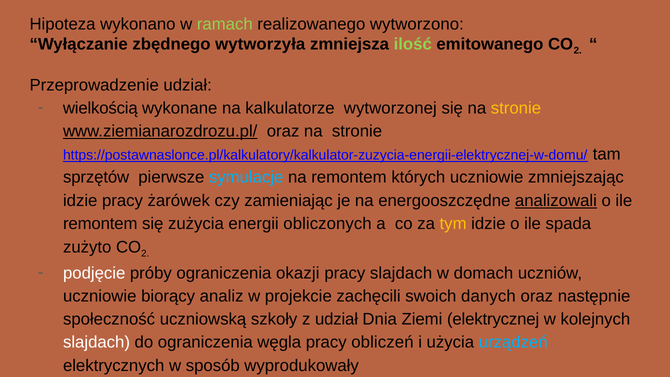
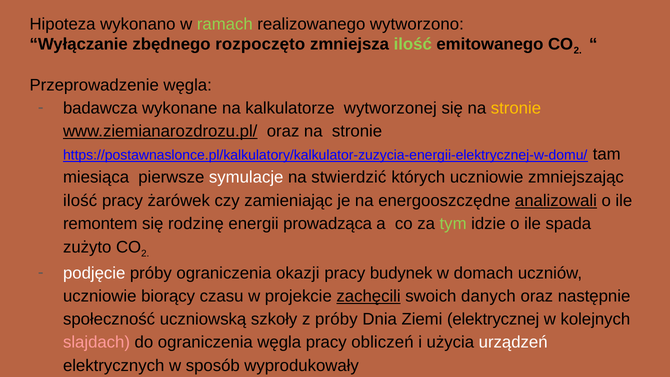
wytworzyła: wytworzyła -> rozpoczęto (260, 44)
Przeprowadzenie udział: udział -> węgla (188, 85)
wielkością: wielkością -> badawcza (100, 108)
sprzętów: sprzętów -> miesiąca (96, 177)
symulacje colour: light blue -> white (246, 177)
na remontem: remontem -> stwierdzić (349, 177)
idzie: idzie -> ilość (80, 201)
zużycia: zużycia -> rodzinę (196, 224)
obliczonych: obliczonych -> prowadząca (328, 224)
tym colour: yellow -> light green (453, 224)
pracy slajdach: slajdach -> budynek (401, 273)
analiz: analiz -> czasu (222, 296)
zachęcili underline: none -> present (369, 296)
z udział: udział -> próby (336, 319)
slajdach colour: white -> pink (97, 342)
urządzeń colour: light blue -> white (513, 342)
